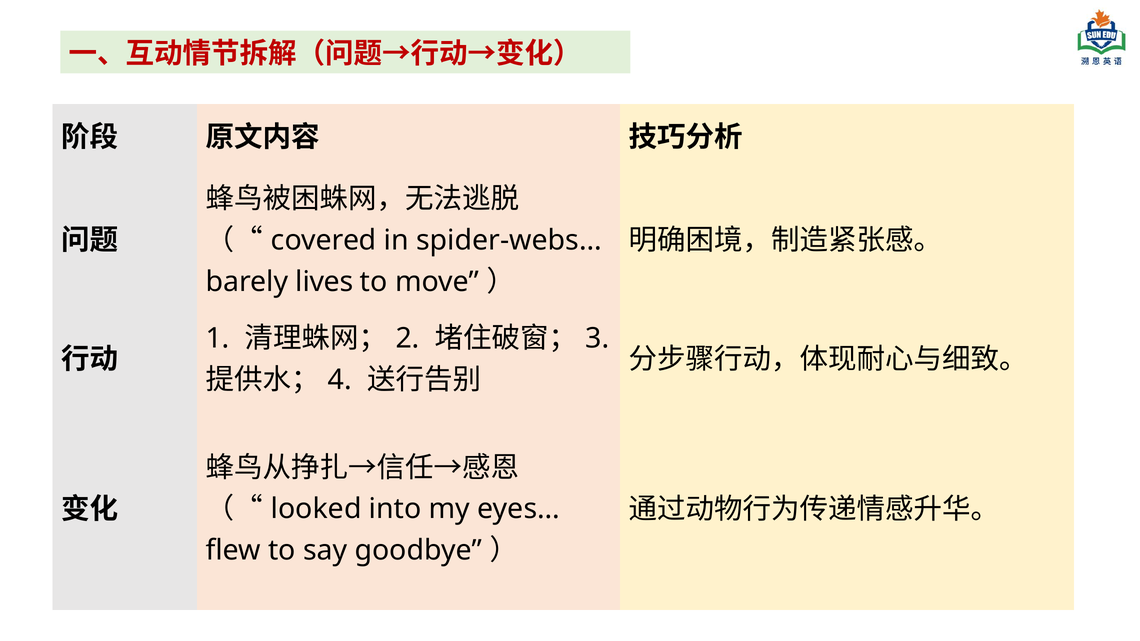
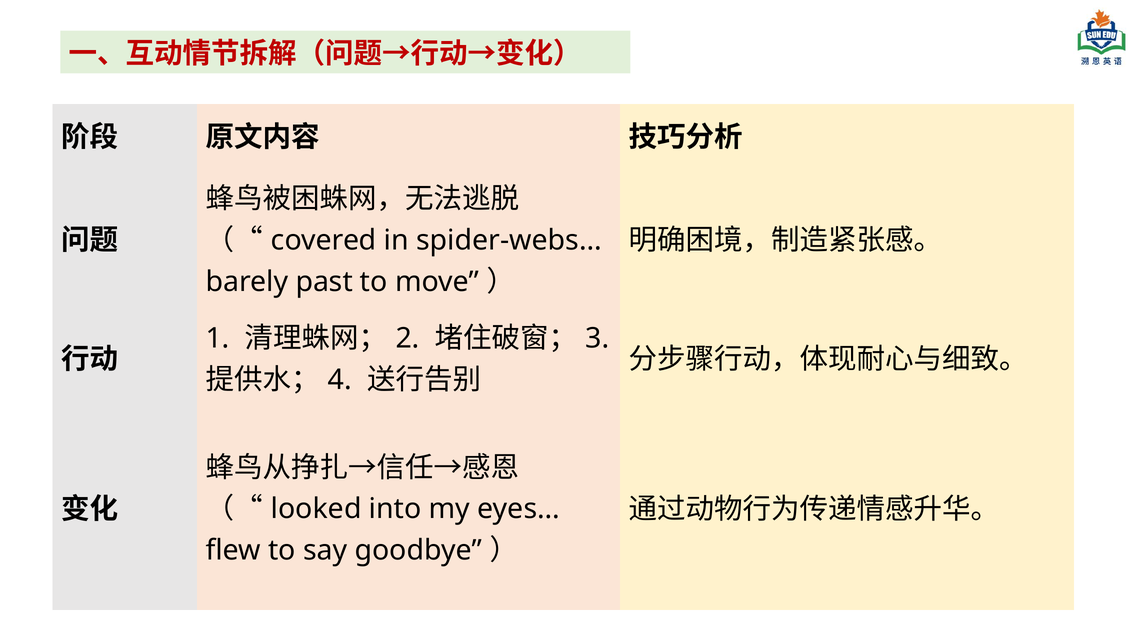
lives: lives -> past (324, 282)
